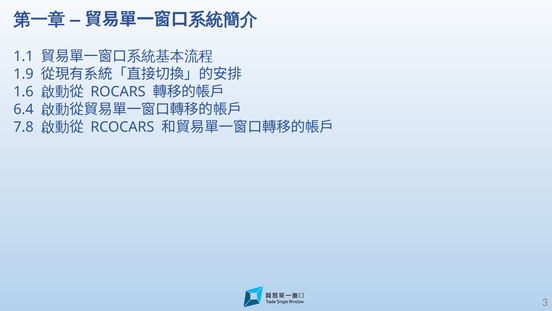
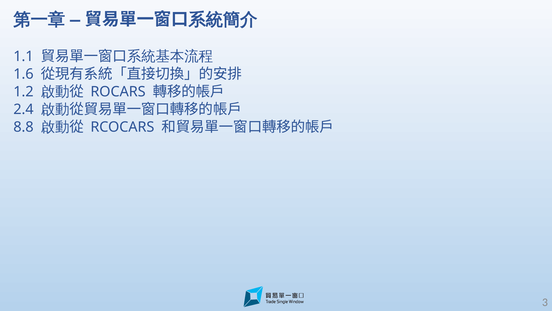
1.9: 1.9 -> 1.6 (24, 74)
1.6: 1.6 -> 1.2 (24, 92)
6.4: 6.4 -> 2.4 (24, 109)
7.8: 7.8 -> 8.8 (24, 127)
